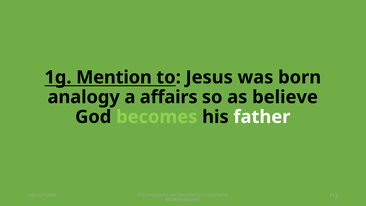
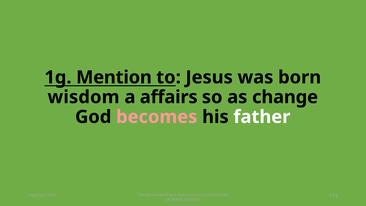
analogy: analogy -> wisdom (84, 97)
believe: believe -> change (285, 97)
becomes colour: light green -> pink (157, 117)
